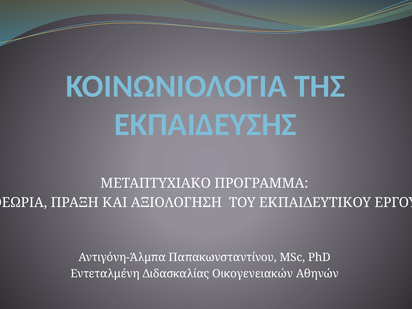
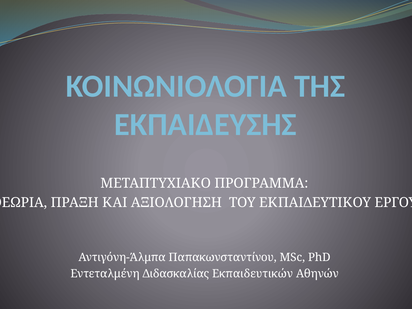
Οικογενειακών: Οικογενειακών -> Εκπαιδευτικών (253, 274)
